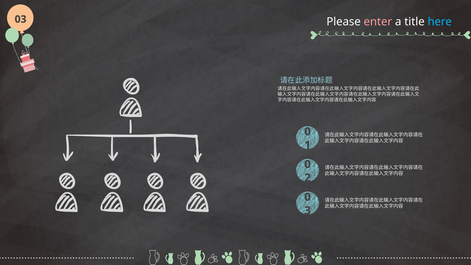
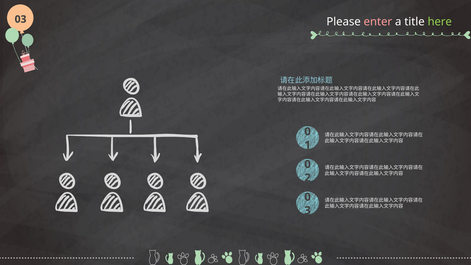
here colour: light blue -> light green (440, 22)
